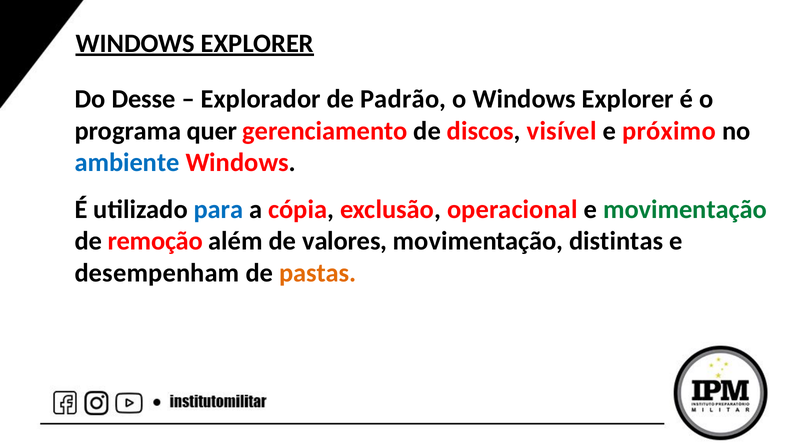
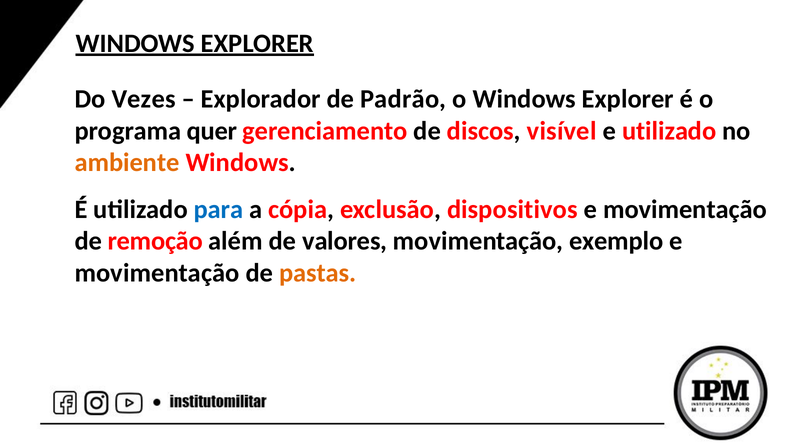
Desse: Desse -> Vezes (144, 99)
e próximo: próximo -> utilizado (669, 131)
ambiente colour: blue -> orange (127, 162)
operacional: operacional -> dispositivos (512, 209)
movimentação colour: green -> black (685, 209)
distintas: distintas -> exemplo (616, 241)
desempenham: desempenham -> movimentação (157, 273)
